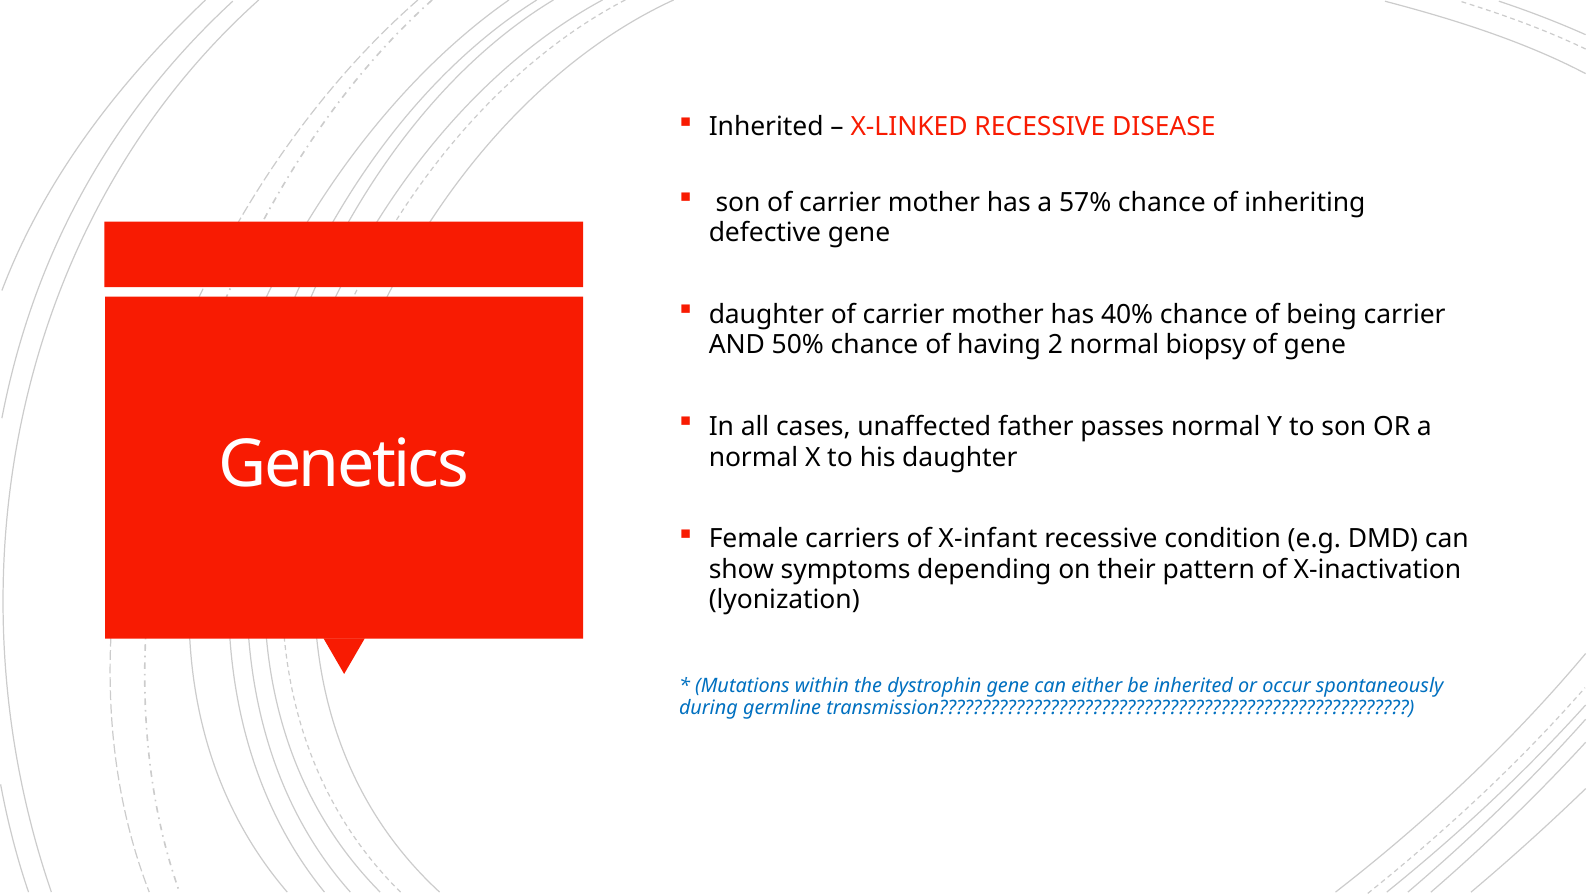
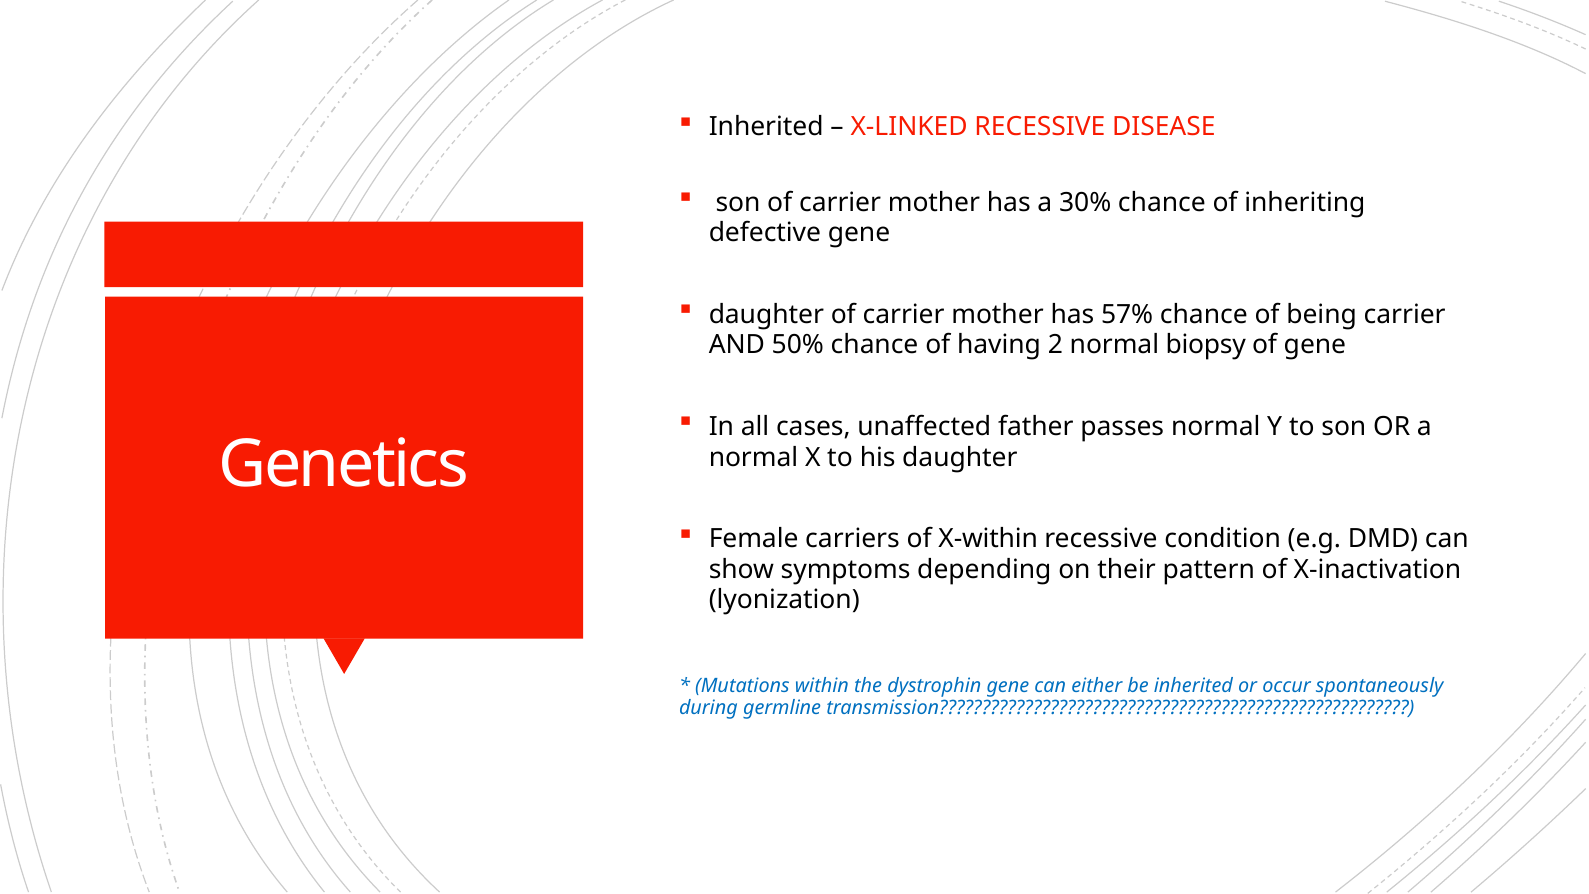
57%: 57% -> 30% (1085, 202)
40%: 40% -> 57% (1127, 315)
X-infant: X-infant -> X-within (988, 539)
